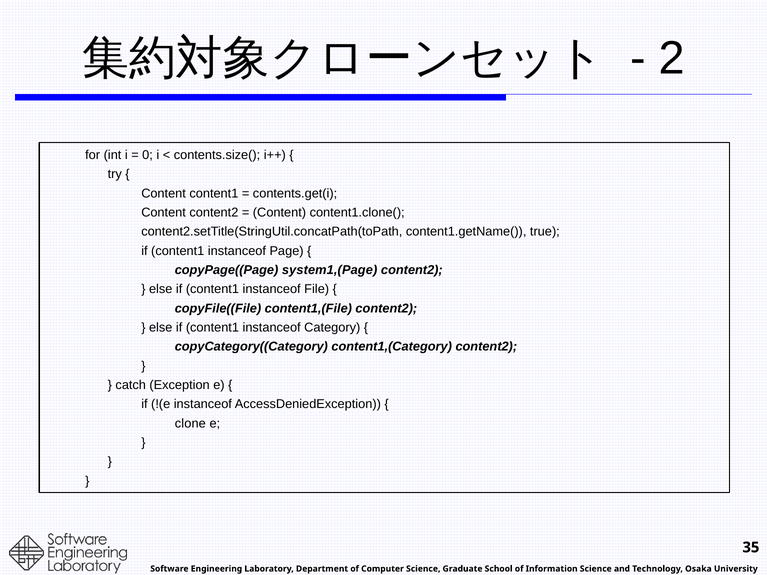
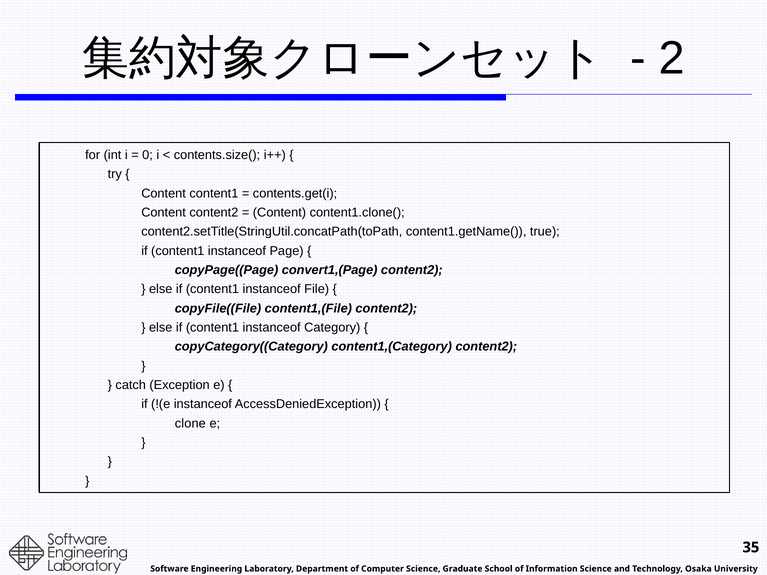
system1,(Page: system1,(Page -> convert1,(Page (330, 270)
